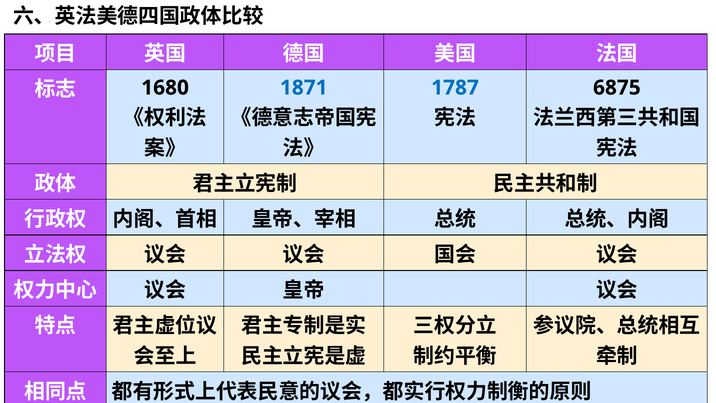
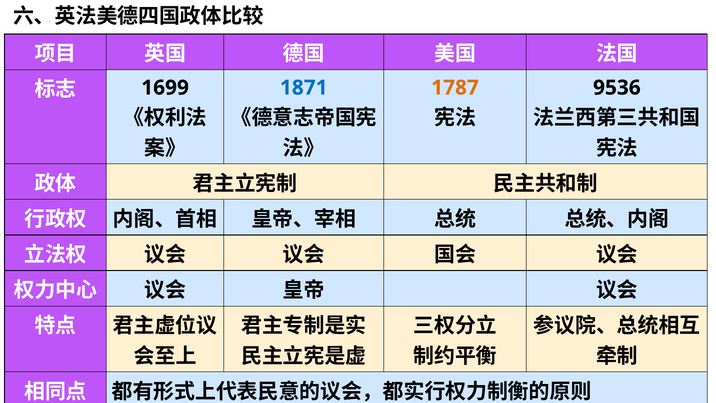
1680: 1680 -> 1699 (165, 88)
1787 colour: blue -> orange (455, 88)
6875: 6875 -> 9536 (617, 88)
